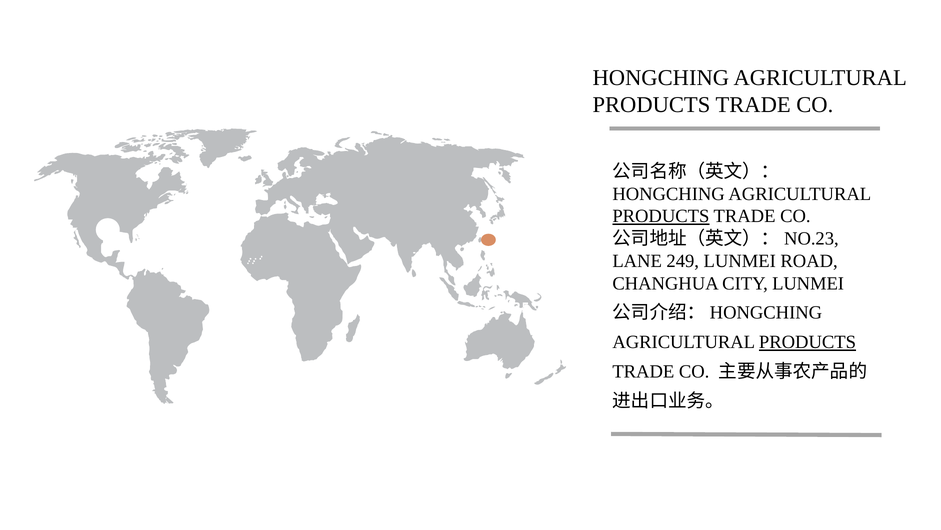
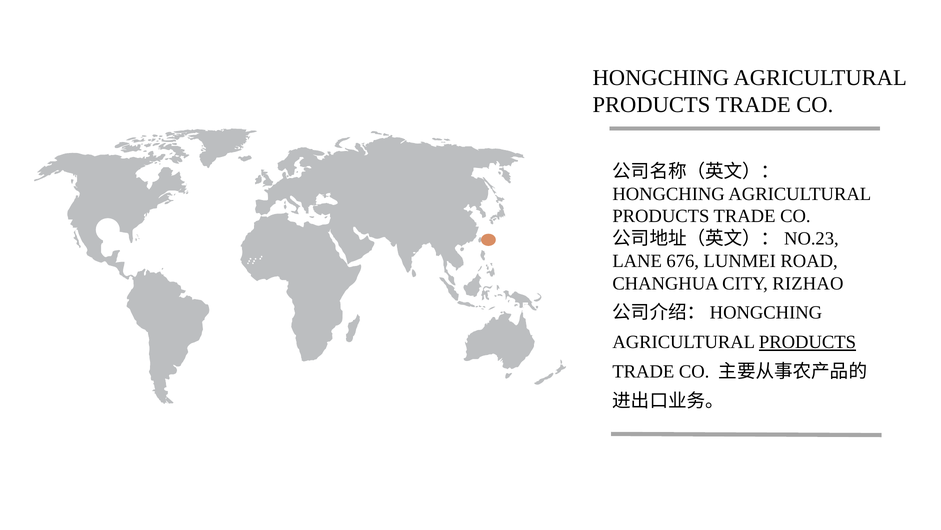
PRODUCTS underline: present -> none (661, 216)
249: 249 -> 676 (683, 261)
CITY LUNMEI: LUNMEI -> RIZHAO (808, 283)
